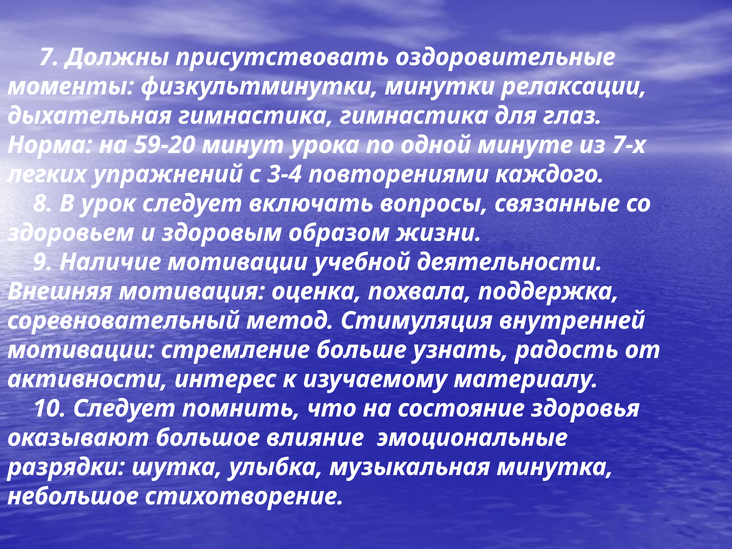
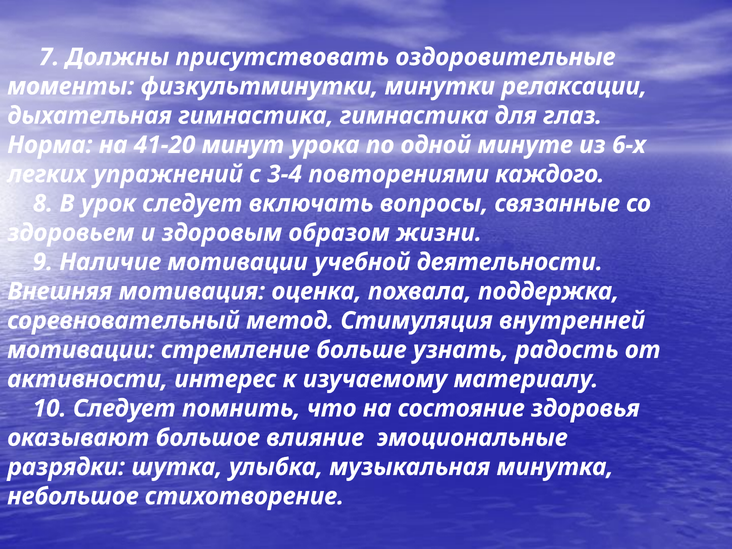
59-20: 59-20 -> 41-20 (165, 145)
7-х: 7-х -> 6-х (629, 145)
